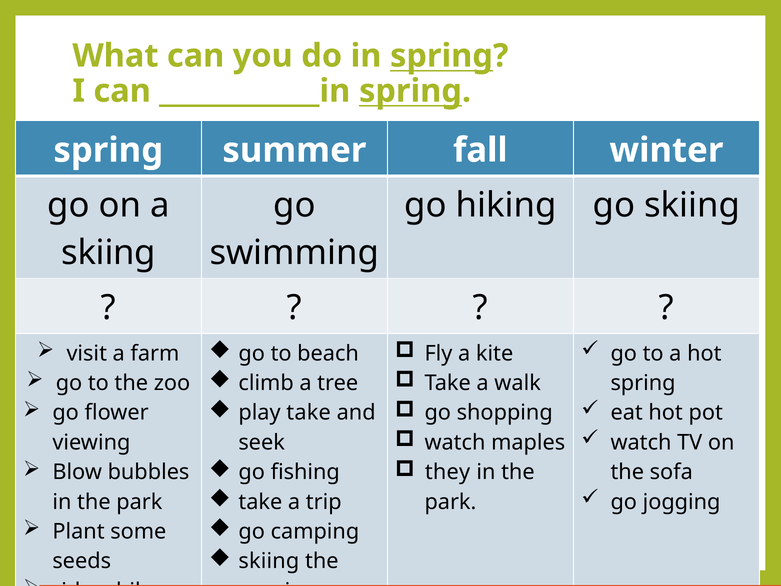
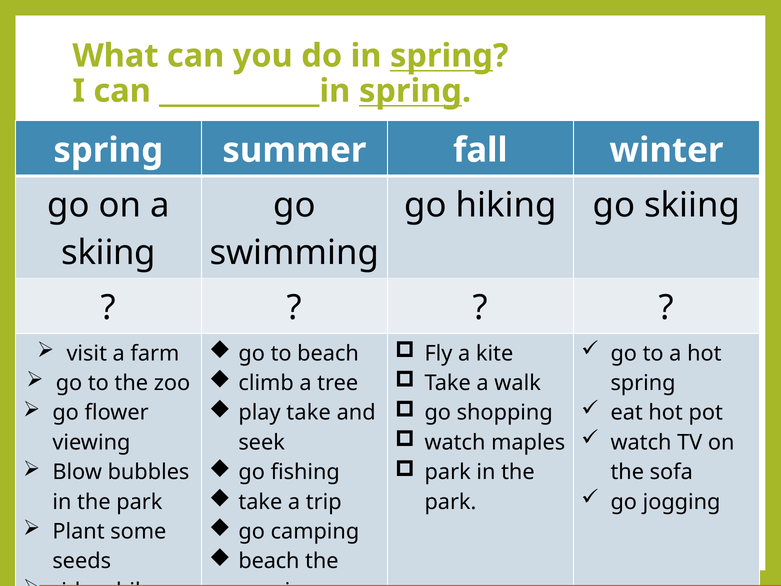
they: they -> park (448, 472)
skiing: skiing -> beach (269, 561)
